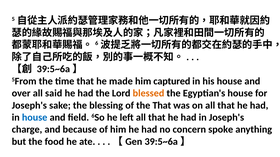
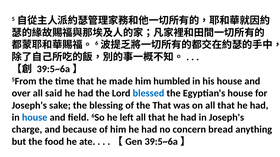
captured: captured -> humbled (172, 81)
blessed colour: orange -> blue (148, 93)
spoke: spoke -> bread (221, 130)
